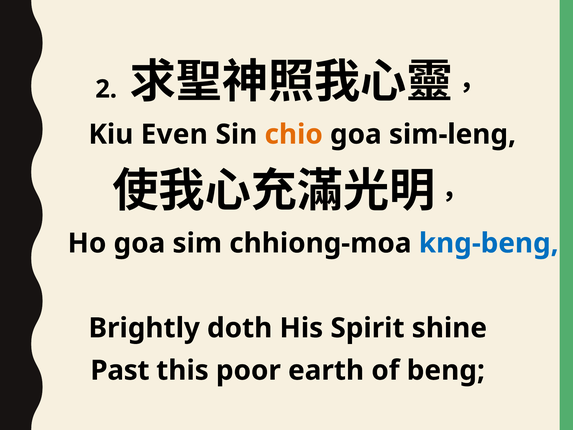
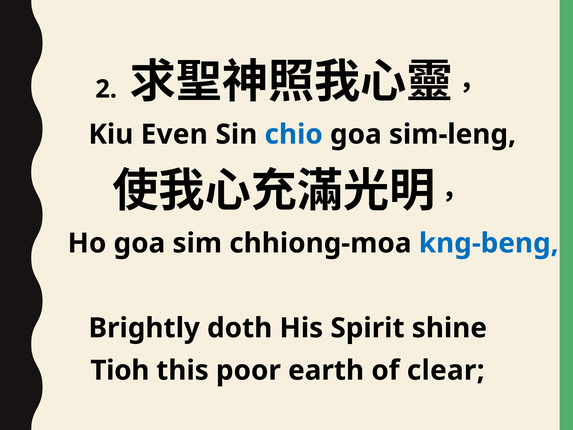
chio colour: orange -> blue (294, 134)
Past: Past -> Tioh (120, 370)
beng: beng -> clear (446, 370)
